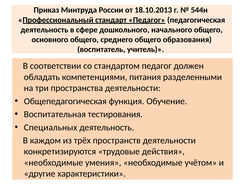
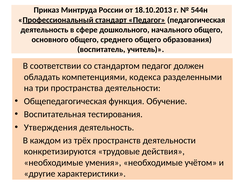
питания: питания -> кодекса (145, 77)
Специальных: Специальных -> Утверждения (51, 127)
